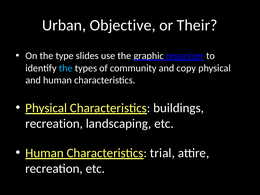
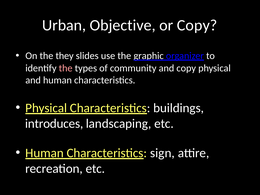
or Their: Their -> Copy (197, 25)
type: type -> they (65, 56)
the colour: light blue -> pink (66, 68)
recreation: recreation -> introduces (54, 124)
trial: trial -> sign (162, 153)
